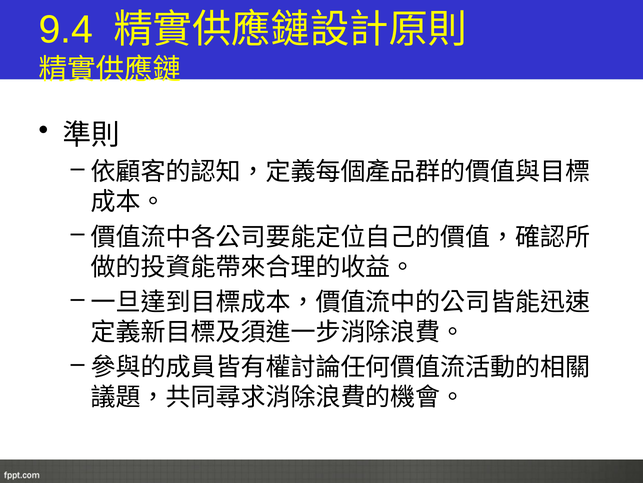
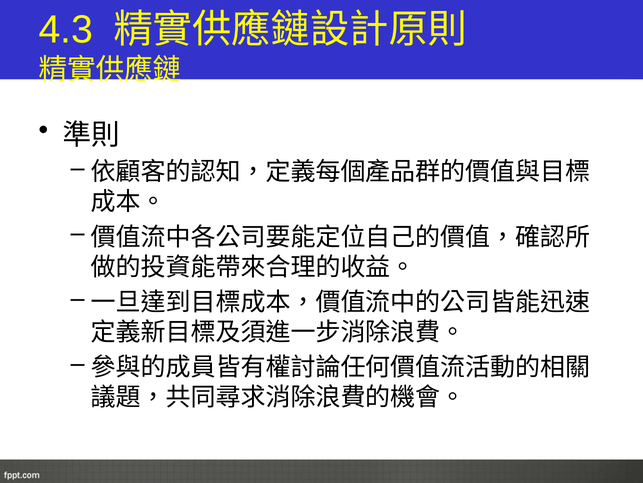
9.4: 9.4 -> 4.3 (66, 30)
